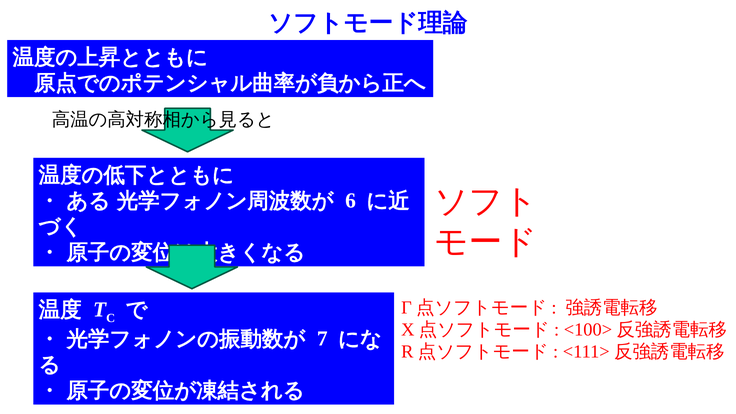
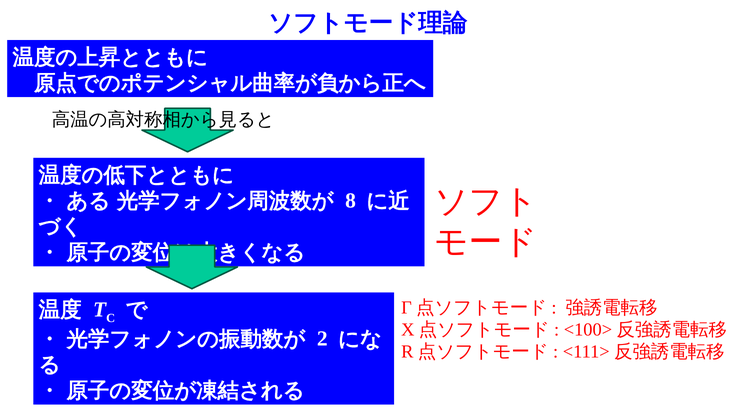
6: 6 -> 8 (351, 201)
7: 7 -> 2 (322, 339)
